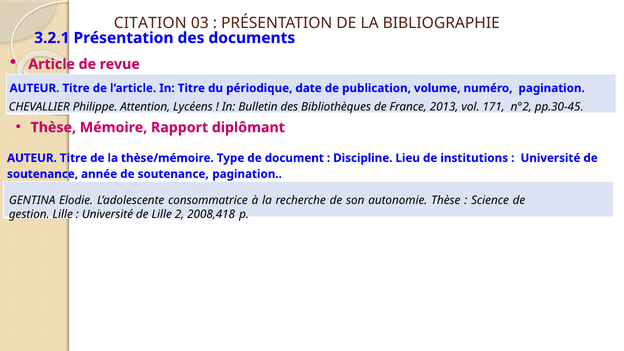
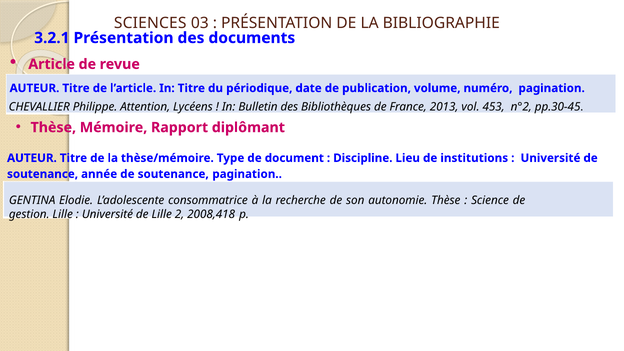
CITATION: CITATION -> SCIENCES (150, 23)
171: 171 -> 453 (494, 107)
